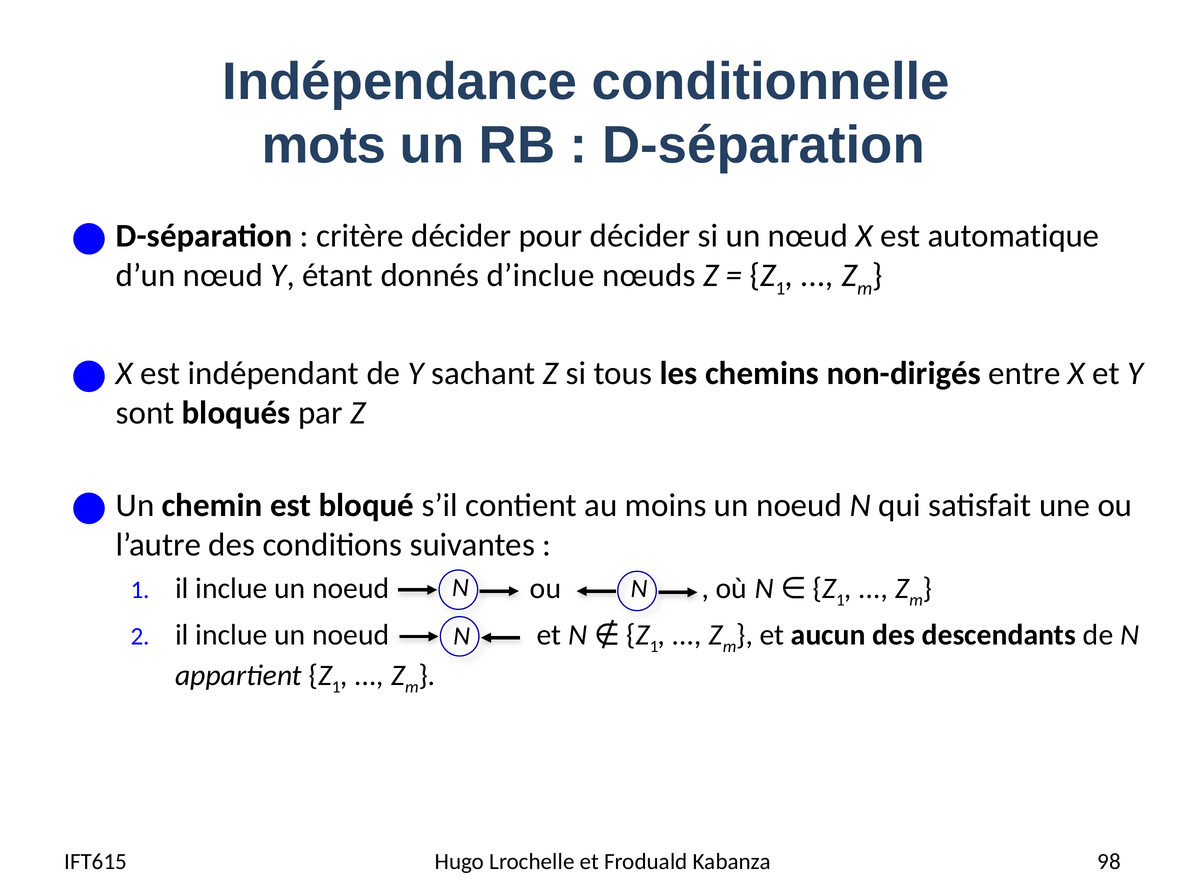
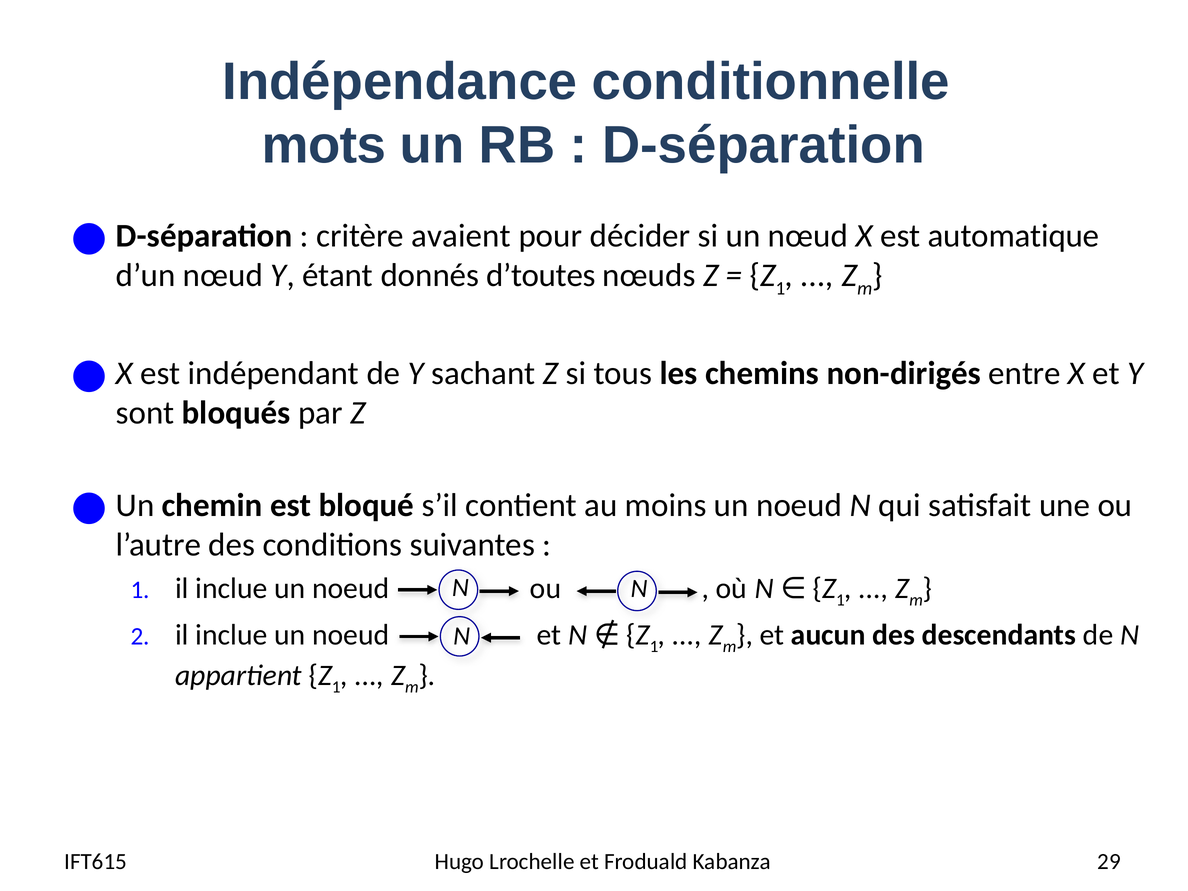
critère décider: décider -> avaient (461, 236)
d’inclue: d’inclue -> d’toutes (541, 276)
98: 98 -> 29 (1109, 862)
